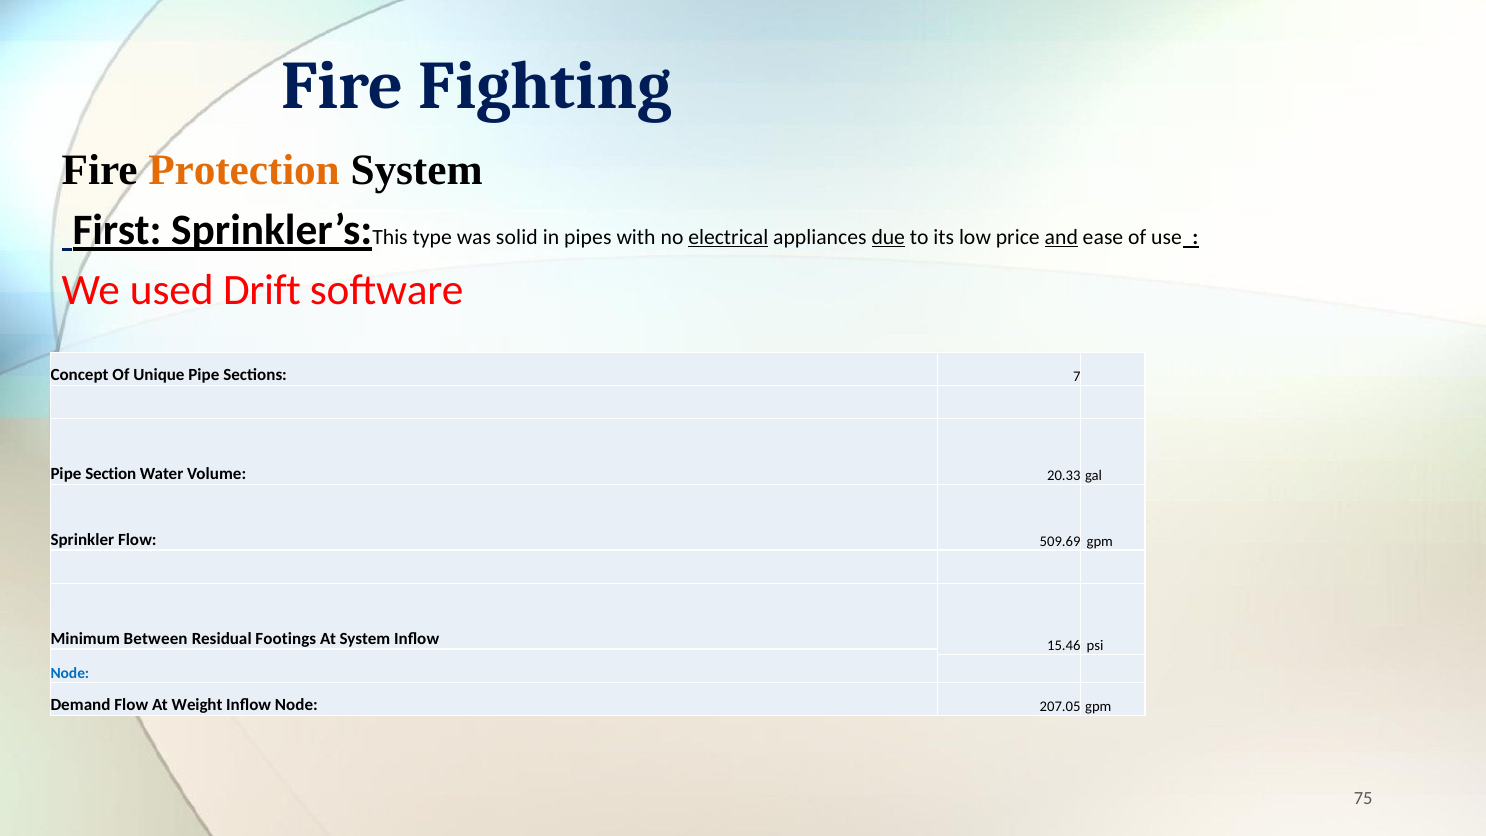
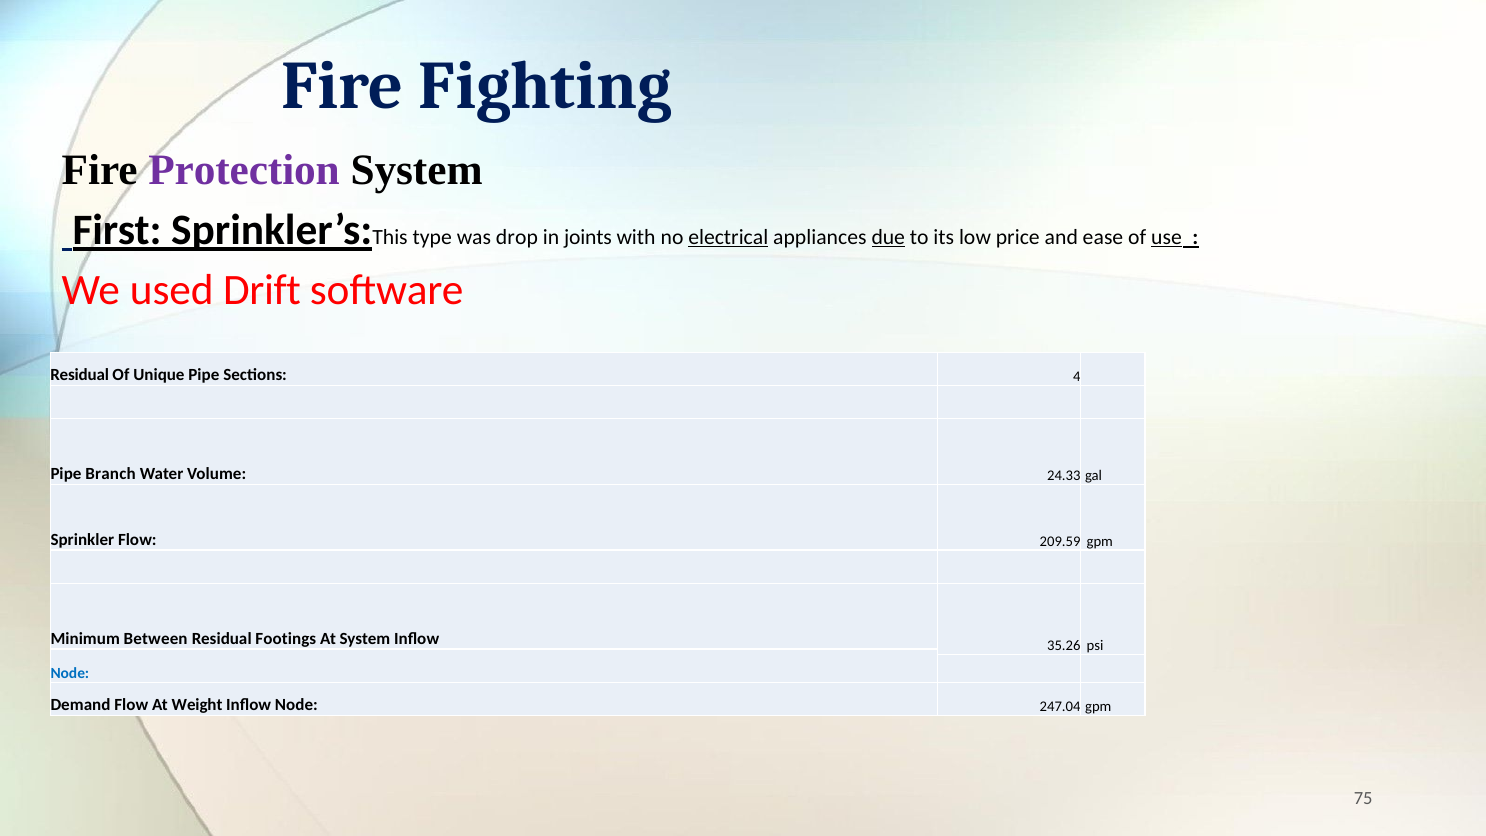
Protection colour: orange -> purple (244, 171)
solid: solid -> drop (517, 237)
pipes: pipes -> joints (588, 237)
and underline: present -> none (1061, 237)
use underline: none -> present (1167, 237)
Concept: Concept -> Residual (80, 375)
7: 7 -> 4 (1077, 377)
Section: Section -> Branch (111, 474)
20.33: 20.33 -> 24.33 (1064, 476)
509.69: 509.69 -> 209.59 (1060, 541)
15.46: 15.46 -> 35.26 (1064, 646)
207.05: 207.05 -> 247.04 (1060, 707)
